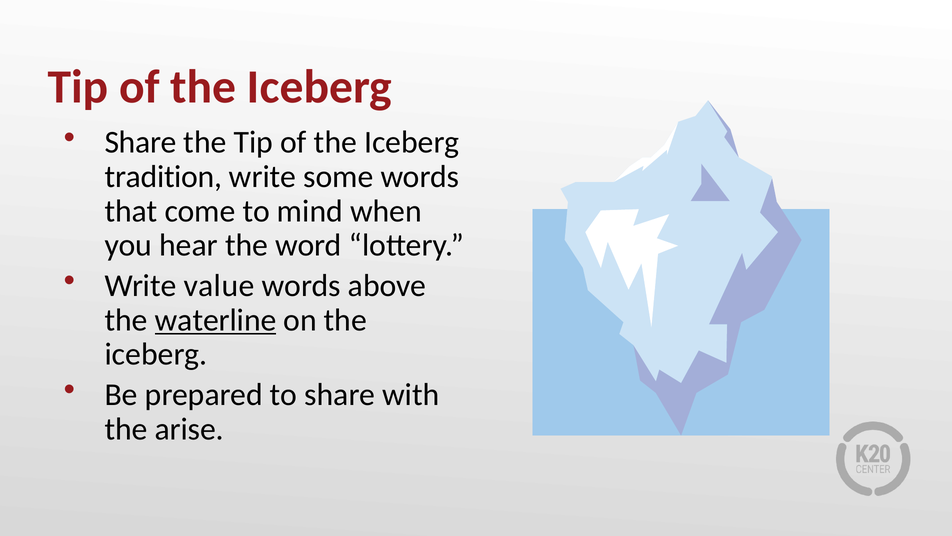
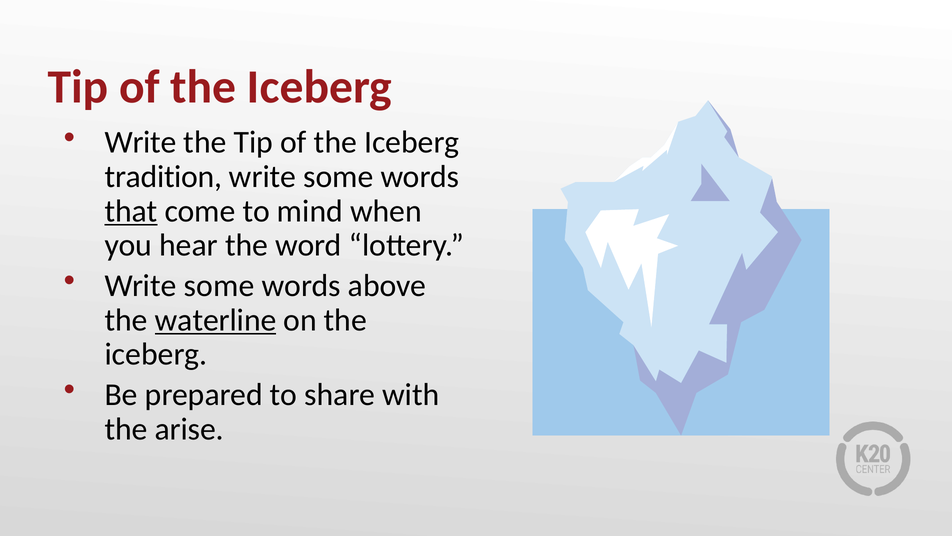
Share: Share -> Write (141, 142)
that underline: none -> present (131, 211)
value: value -> some (219, 286)
